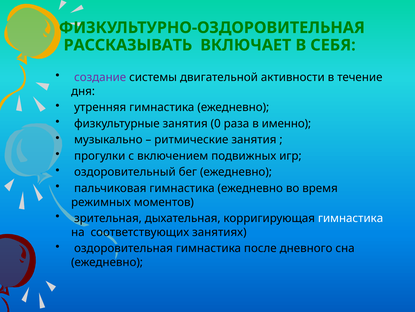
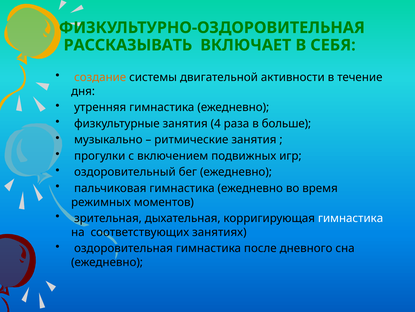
создание colour: purple -> orange (100, 77)
0: 0 -> 4 (216, 123)
именно: именно -> больше (286, 123)
